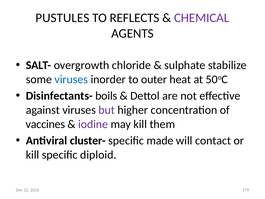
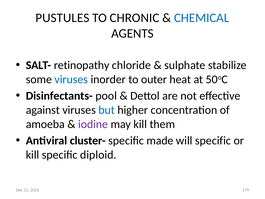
REFLECTS: REFLECTS -> CHRONIC (135, 18)
CHEMICAL colour: purple -> blue (202, 18)
overgrowth: overgrowth -> retinopathy (82, 65)
boils: boils -> pool (106, 96)
but colour: purple -> blue (107, 110)
vaccines: vaccines -> amoeba (45, 124)
will contact: contact -> specific (213, 141)
